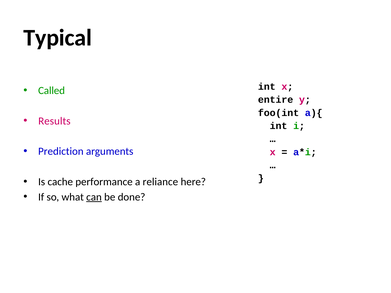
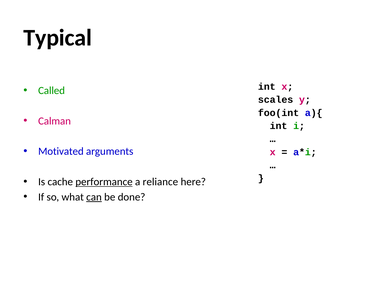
entire: entire -> scales (276, 100)
Results: Results -> Calman (55, 121)
Prediction: Prediction -> Motivated (61, 152)
performance underline: none -> present (104, 182)
